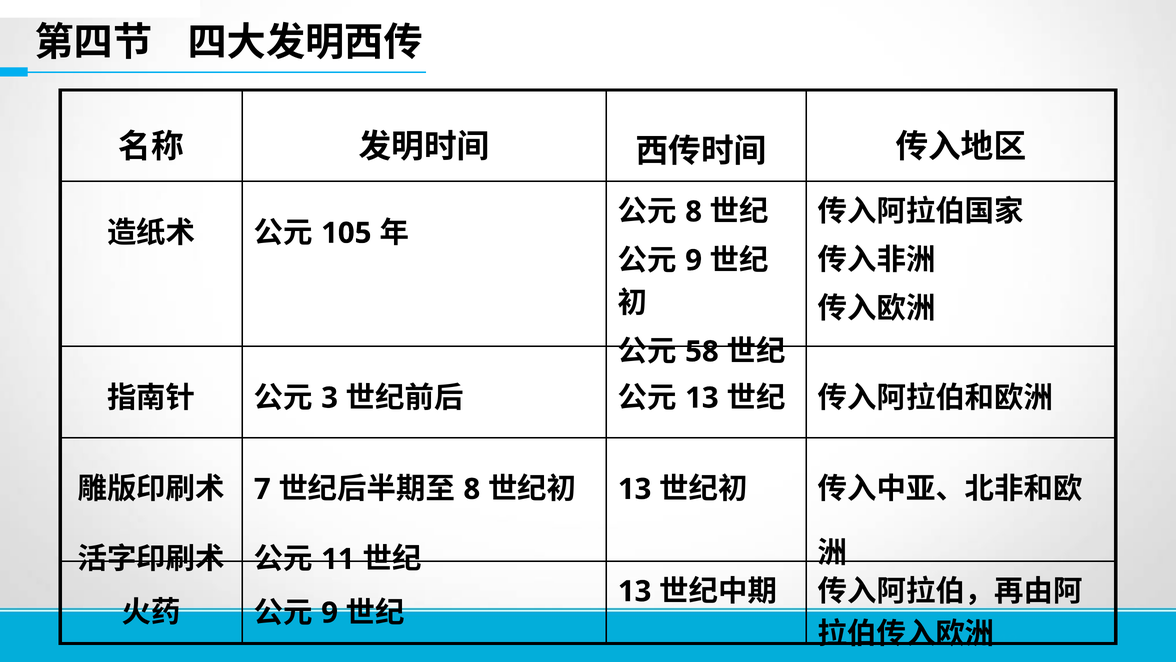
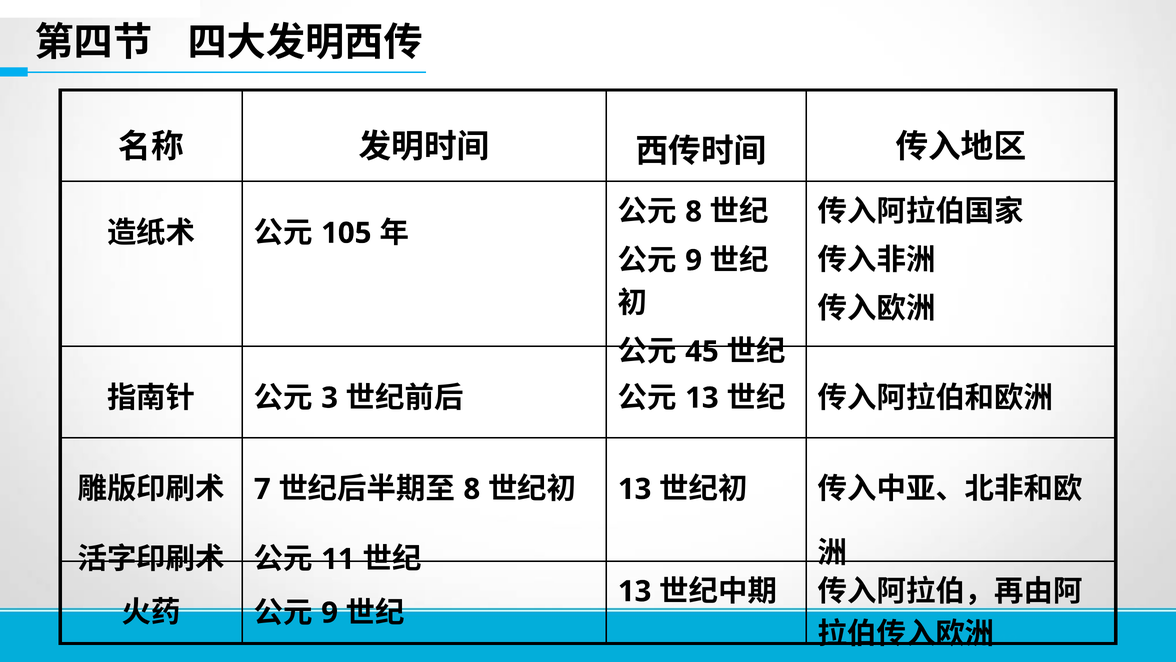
58: 58 -> 45 (702, 351)
